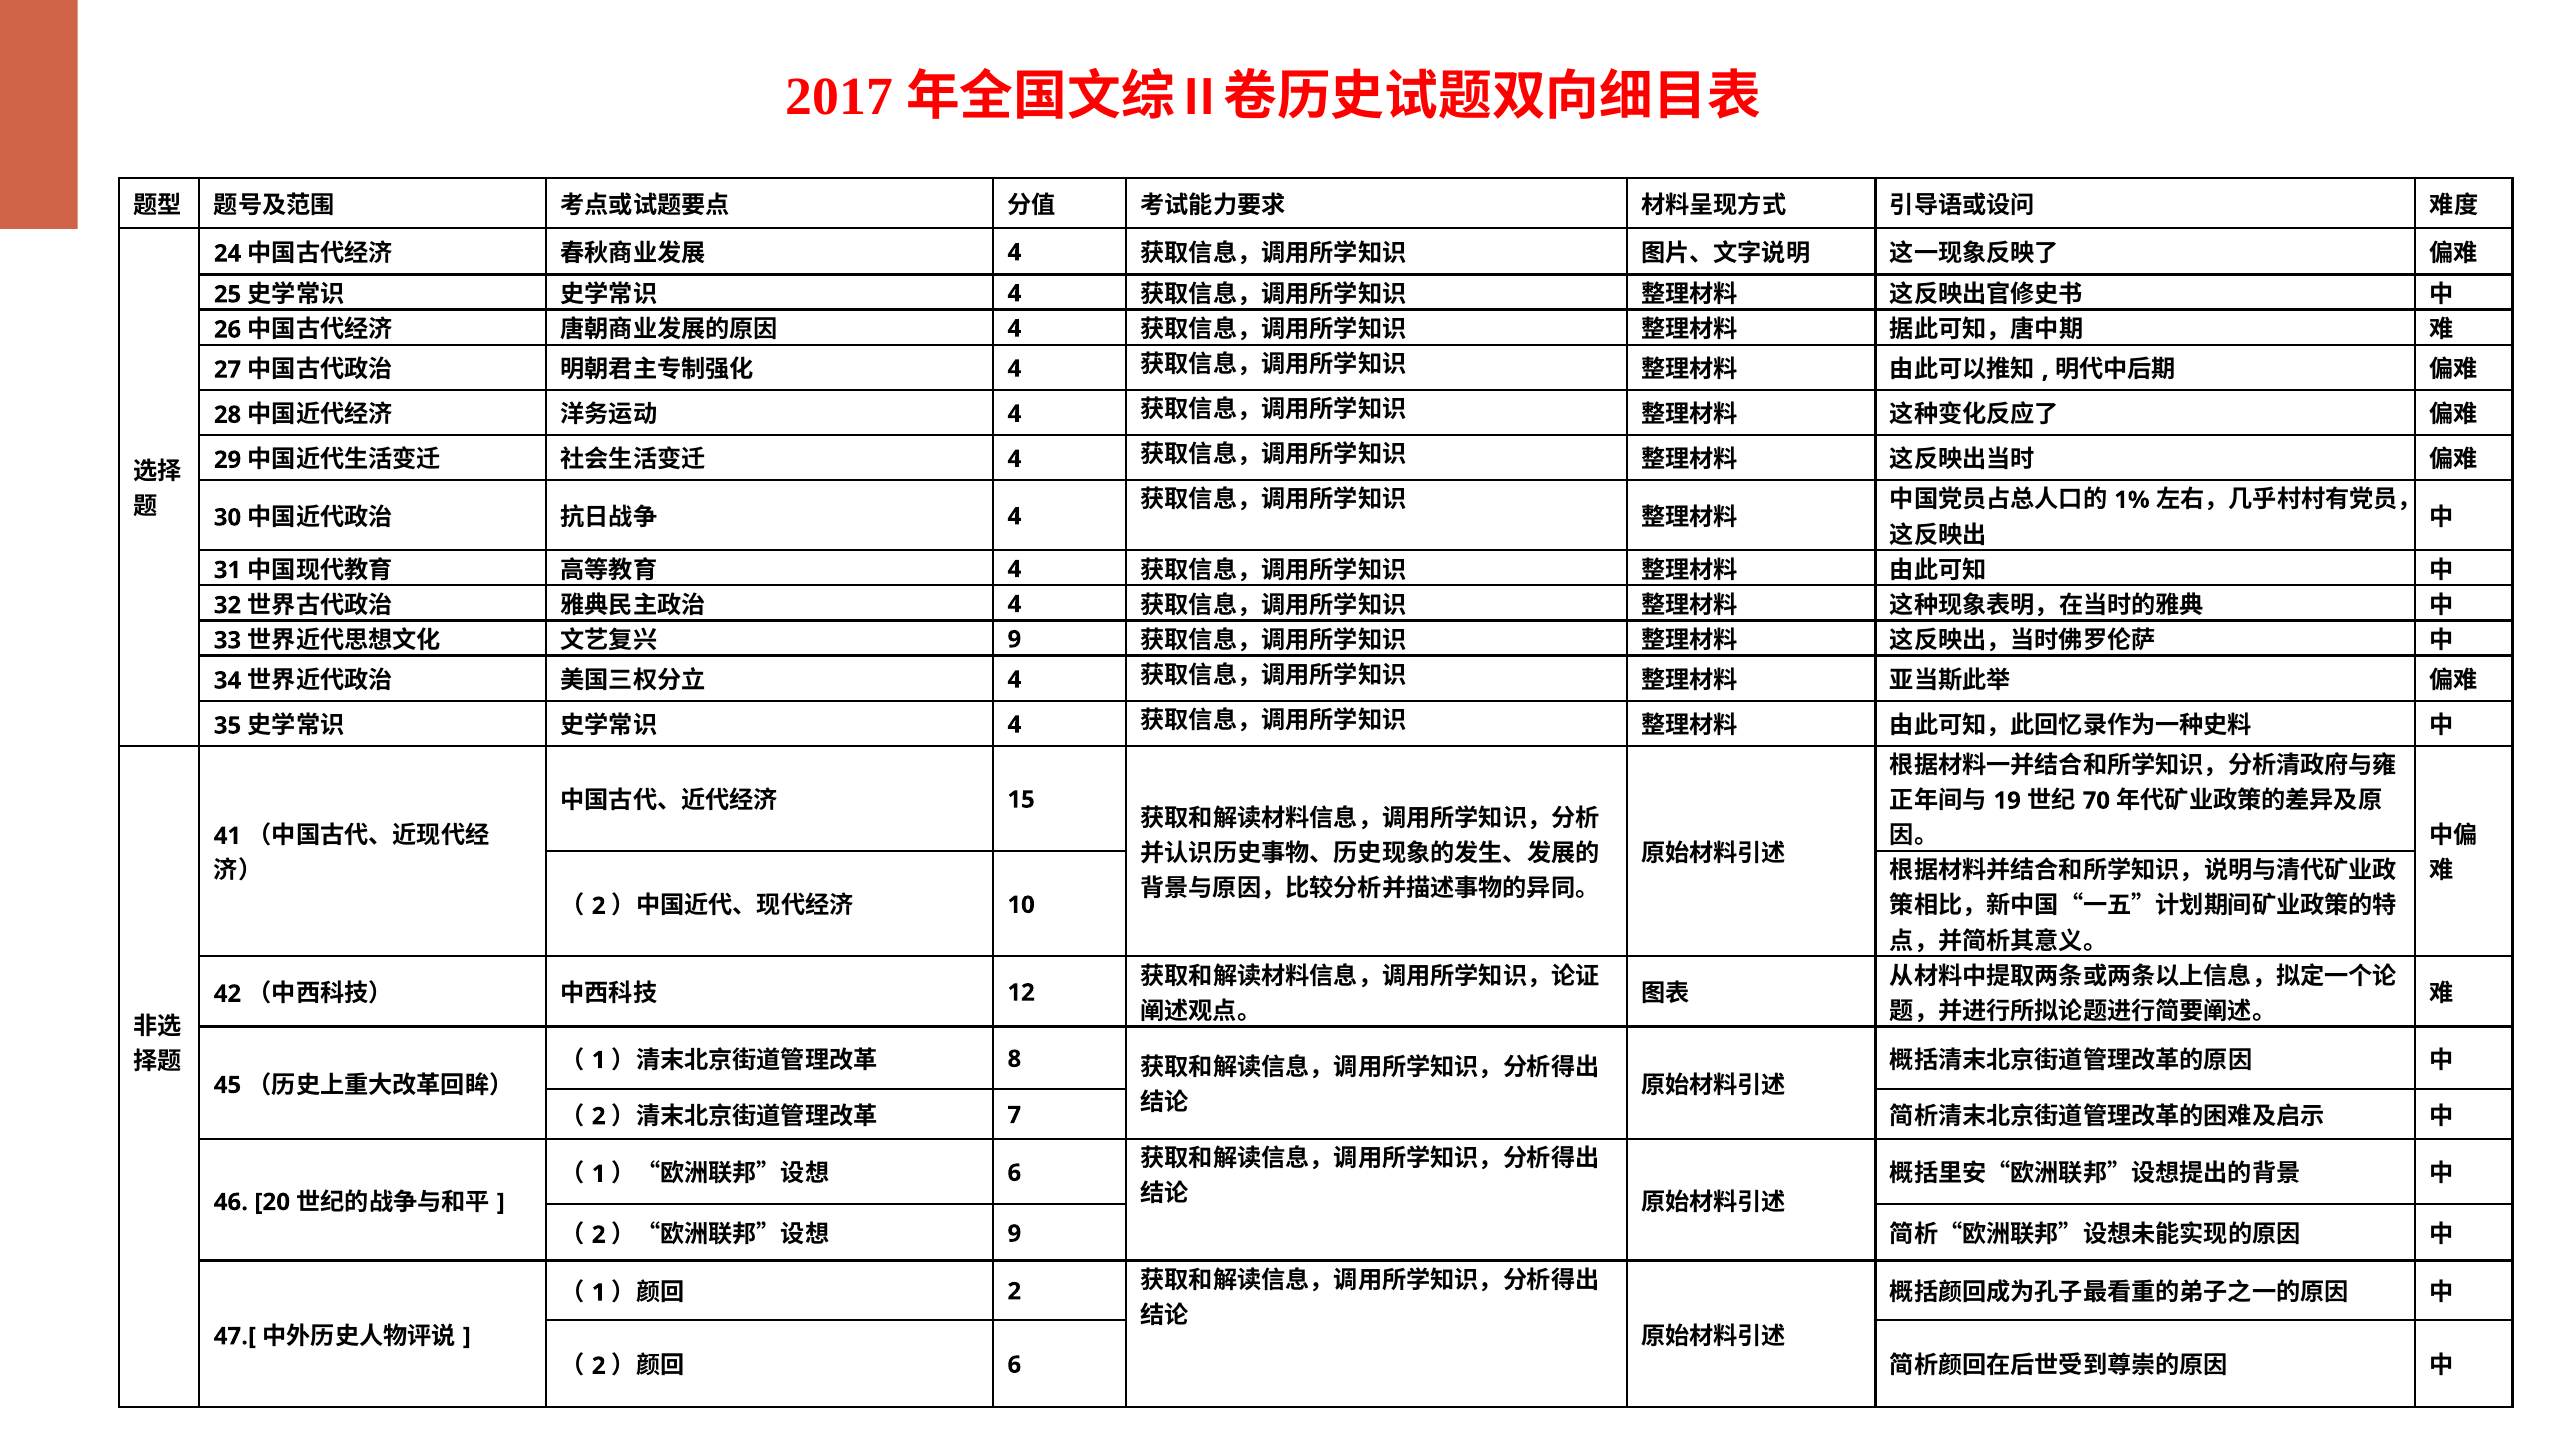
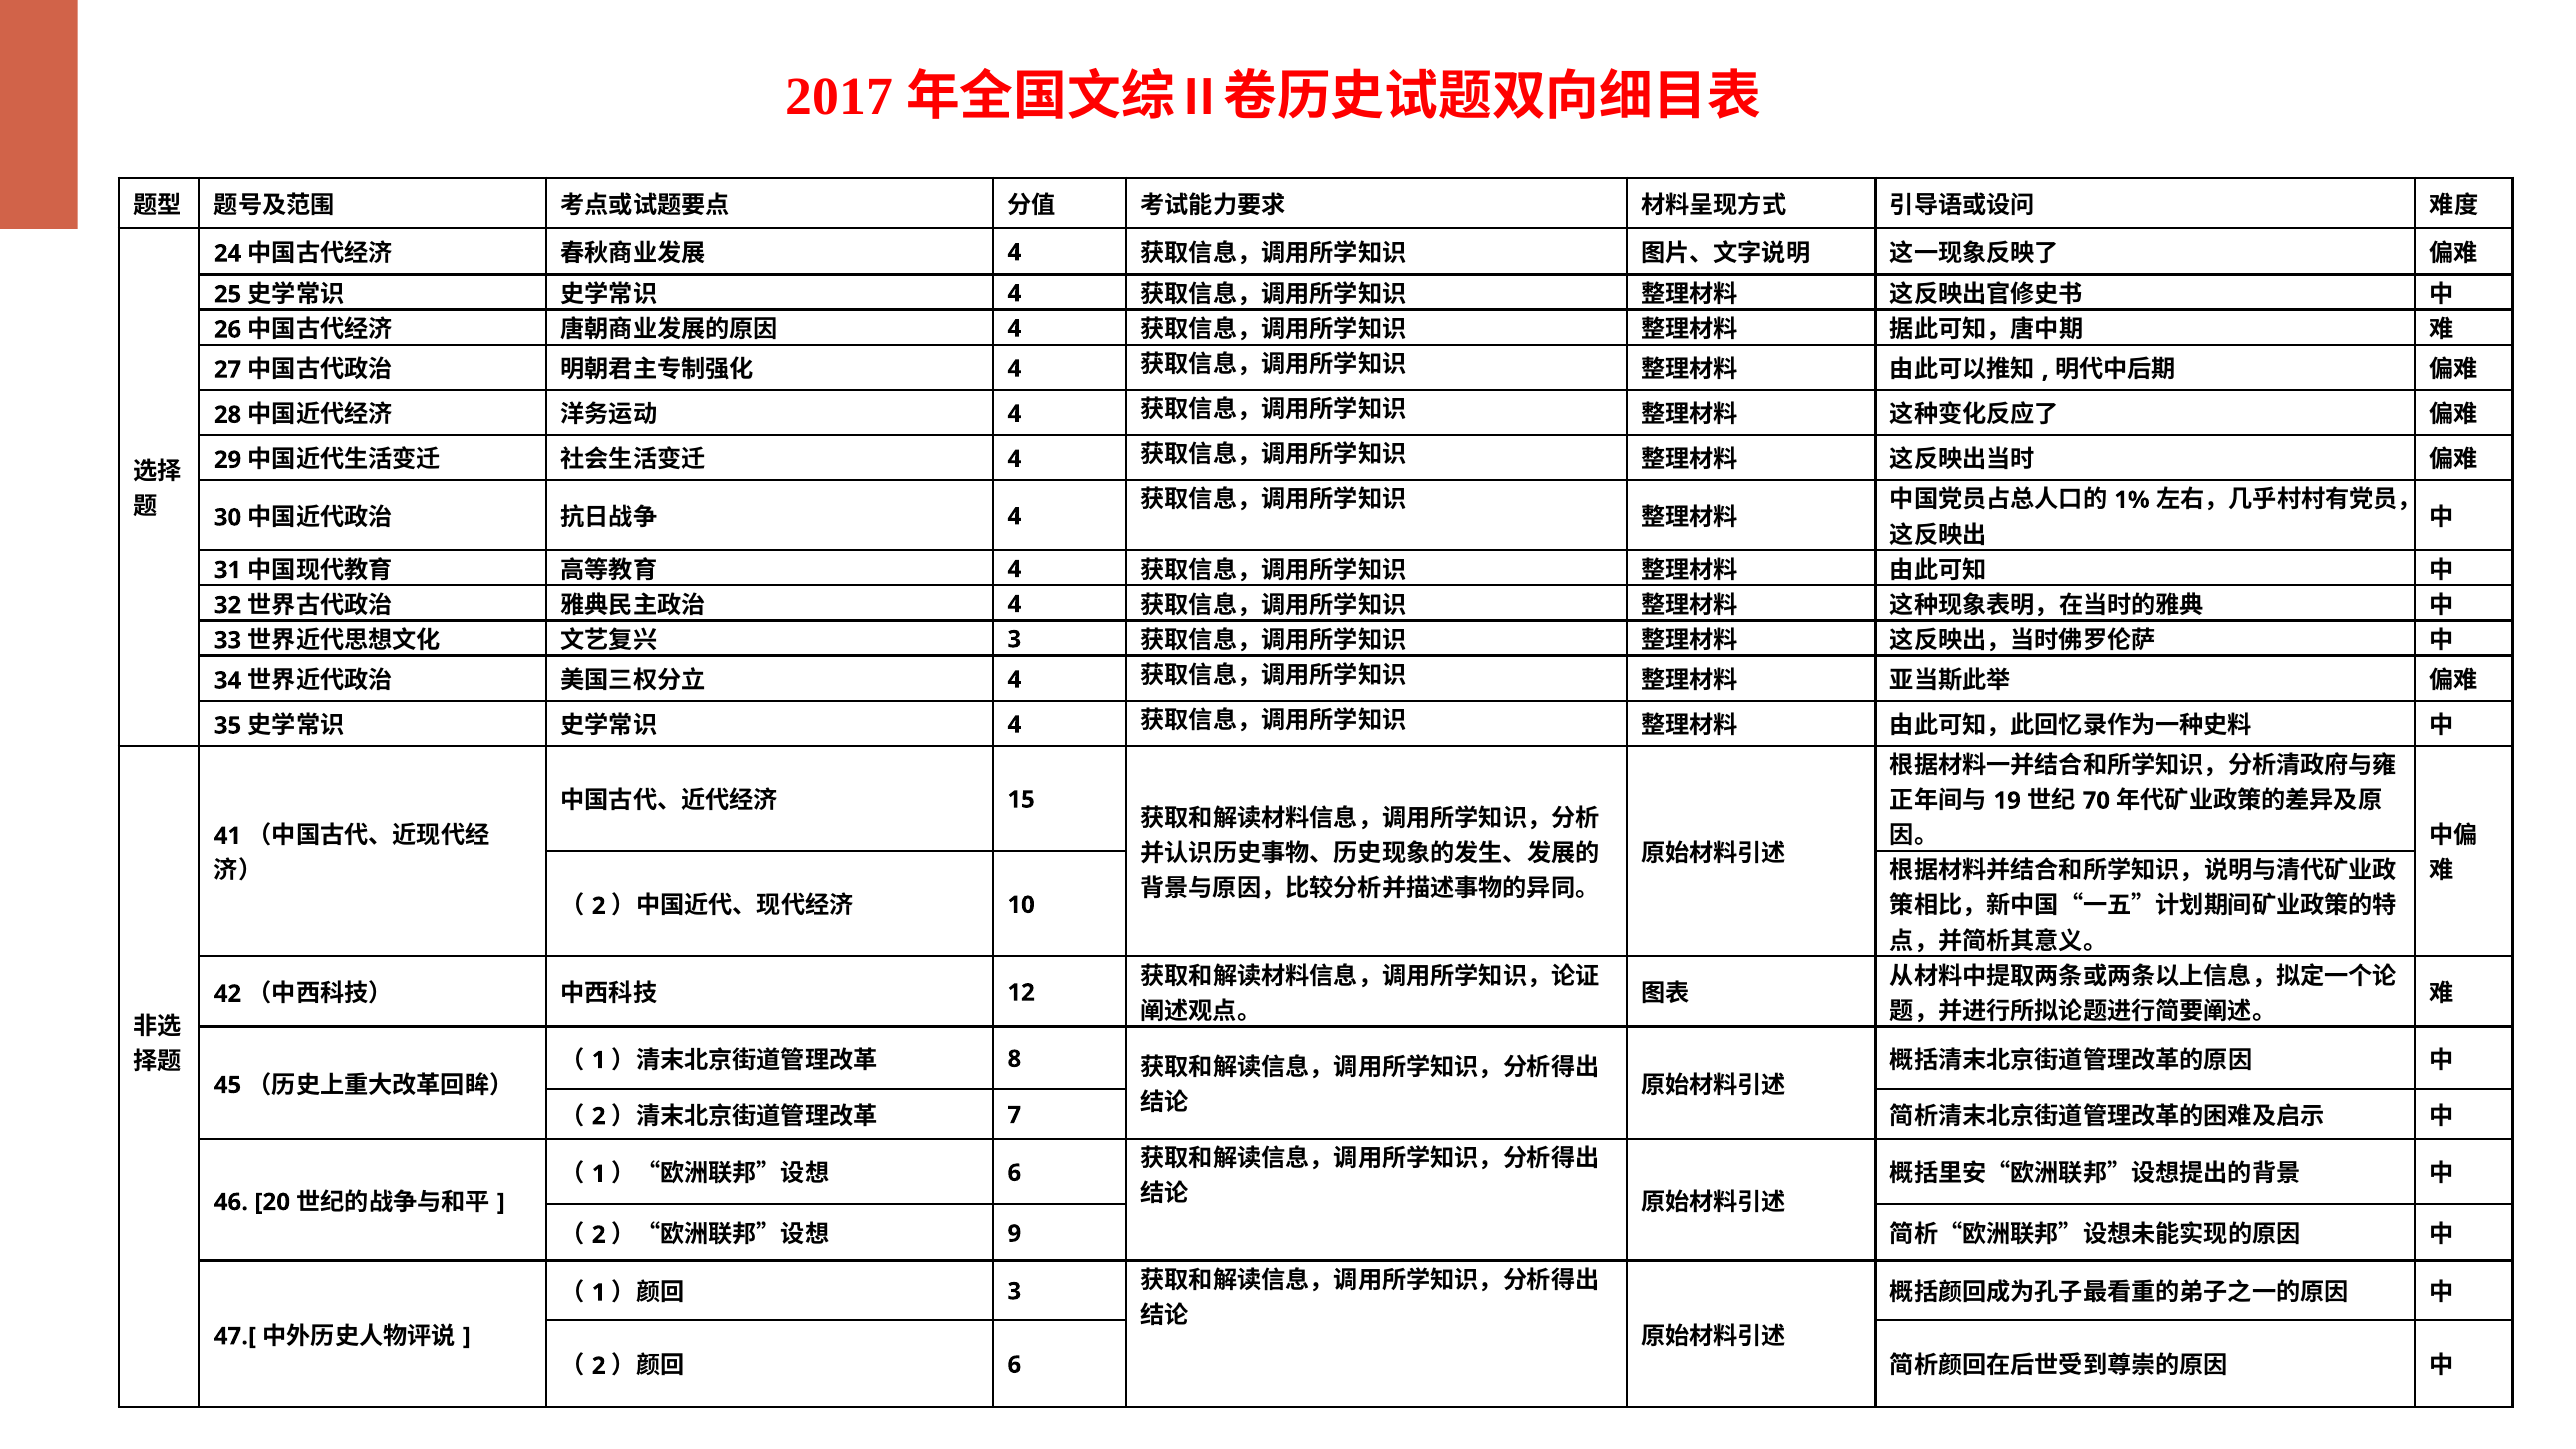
9: 9 -> 3 (1014, 639)
2: 2 -> 3 (1014, 1291)
